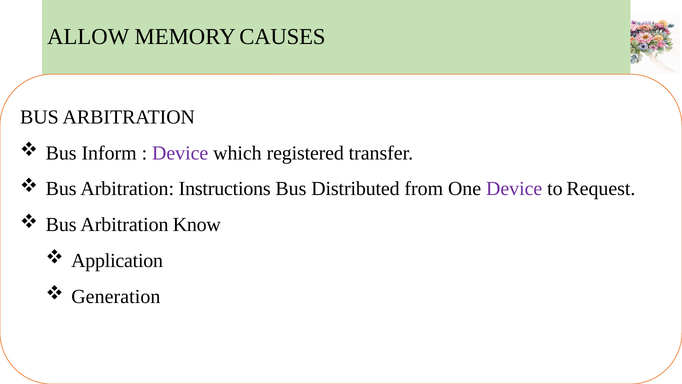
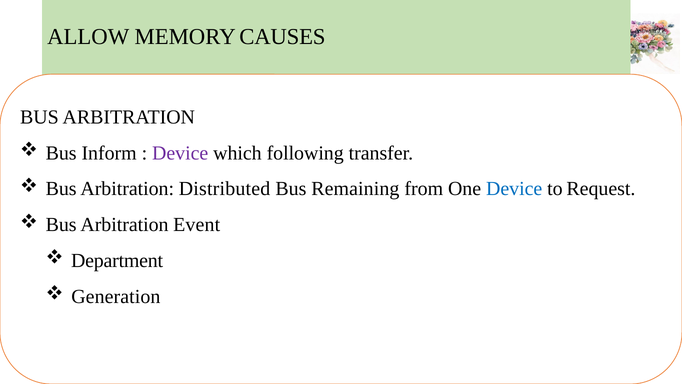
registered: registered -> following (305, 153)
Instructions: Instructions -> Distributed (225, 189)
Distributed: Distributed -> Remaining (355, 189)
Device colour: purple -> blue (514, 189)
Know: Know -> Event (197, 225)
Application: Application -> Department (117, 260)
